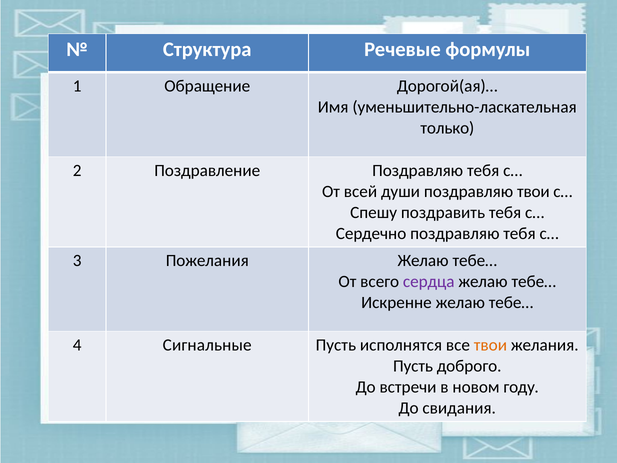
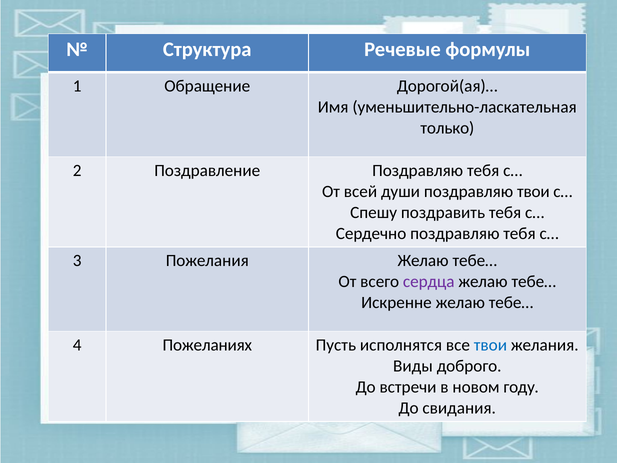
Сигнальные: Сигнальные -> Пожеланиях (207, 345)
твои colour: orange -> blue (490, 345)
Пусть: Пусть -> Виды (413, 366)
